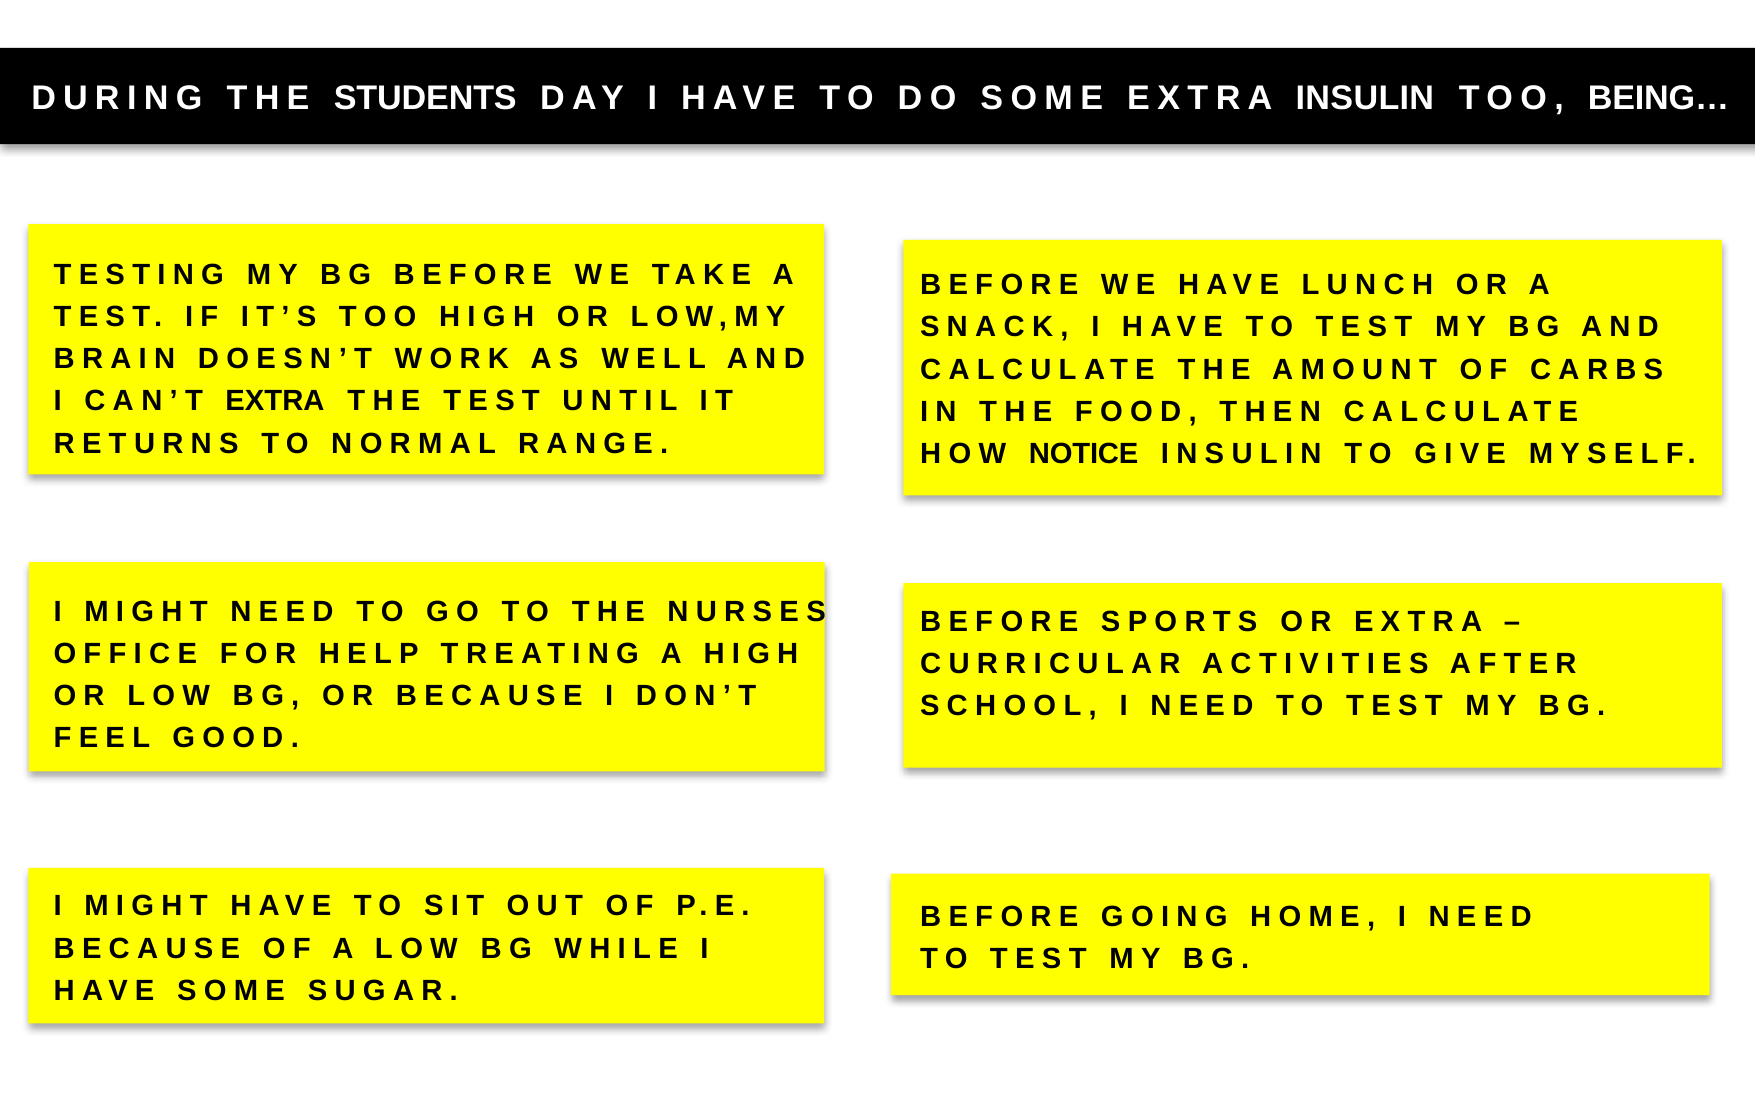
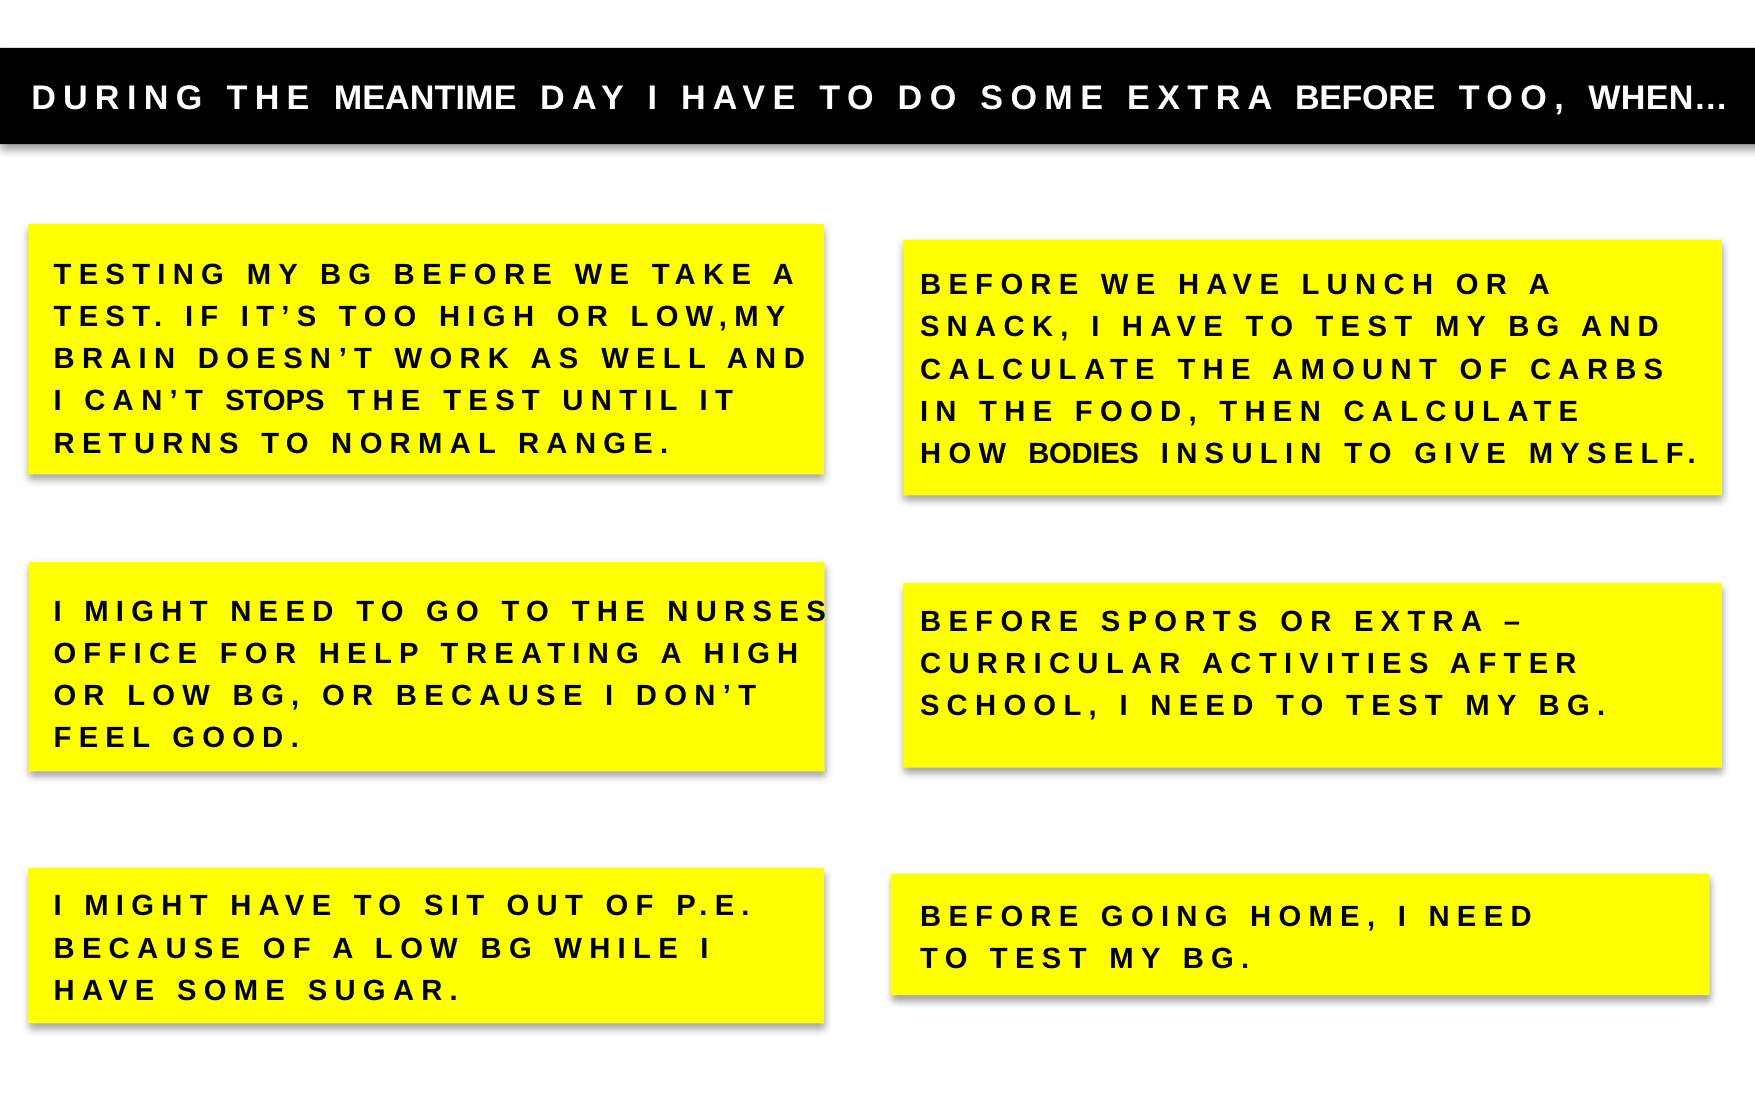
STUDENTS: STUDENTS -> MEANTIME (425, 98)
INSULIN: INSULIN -> BEFORE (1365, 98)
BEING…: BEING… -> WHEN… (1658, 98)
EXTRA: EXTRA -> STOPS (275, 401)
NOTICE: NOTICE -> BODIES (1084, 453)
